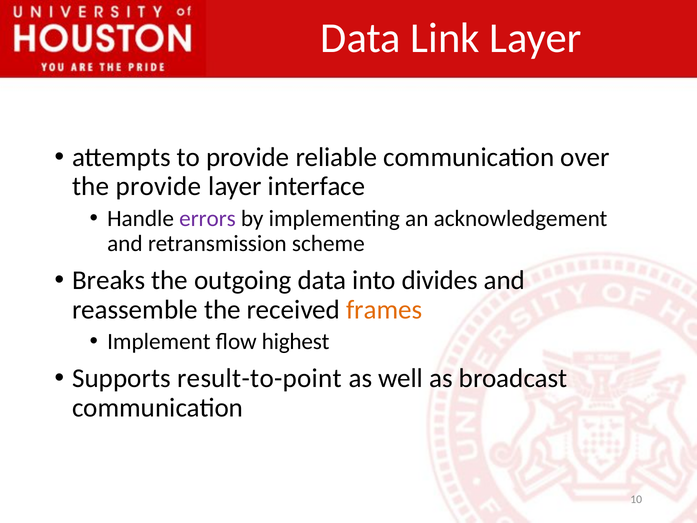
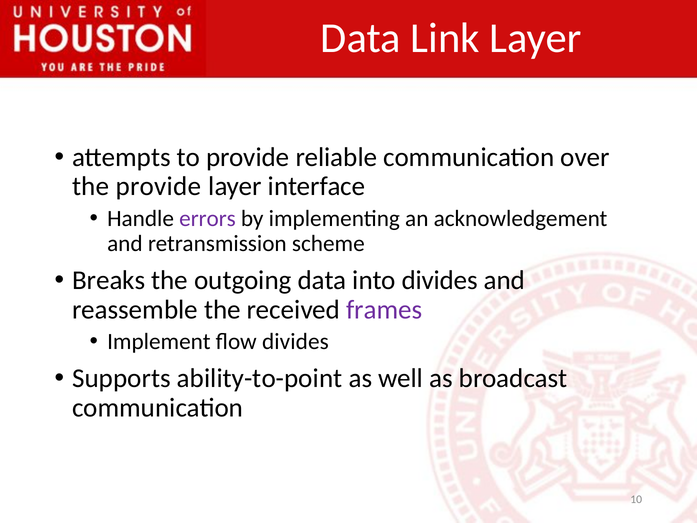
frames colour: orange -> purple (384, 309)
flow highest: highest -> divides (295, 341)
result-to-point: result-to-point -> ability-to-point (260, 378)
